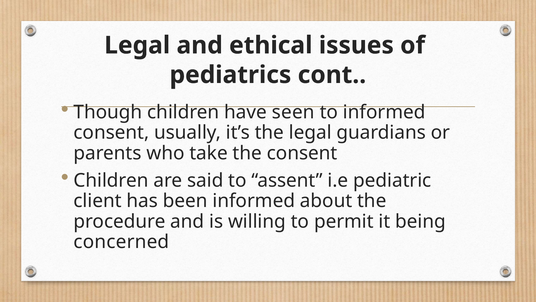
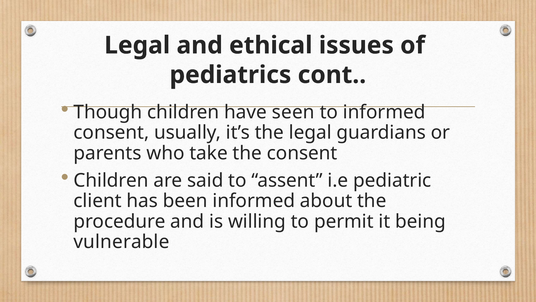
concerned: concerned -> vulnerable (121, 242)
